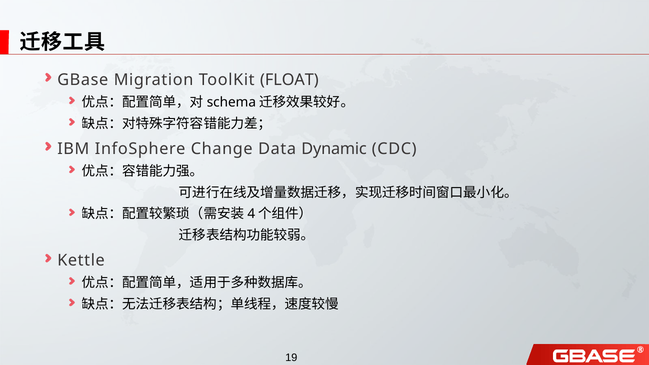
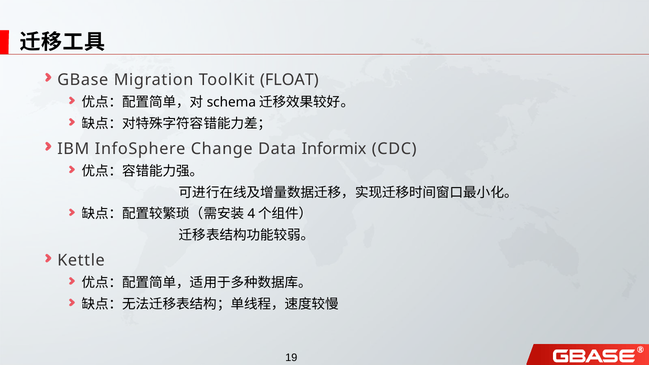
Dynamic: Dynamic -> Informix (334, 149)
